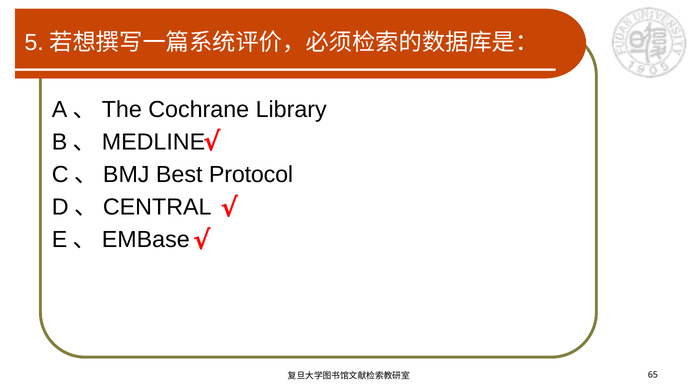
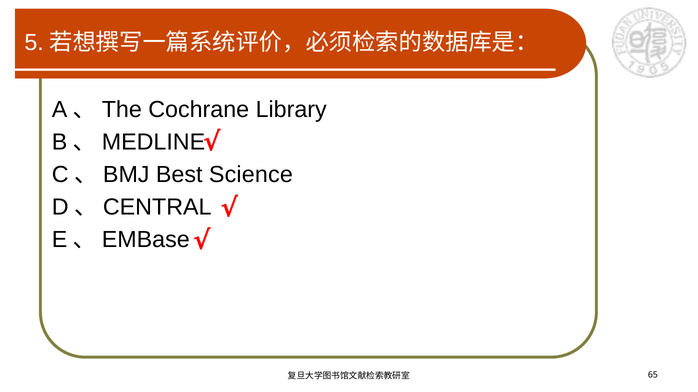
Protocol: Protocol -> Science (251, 175)
